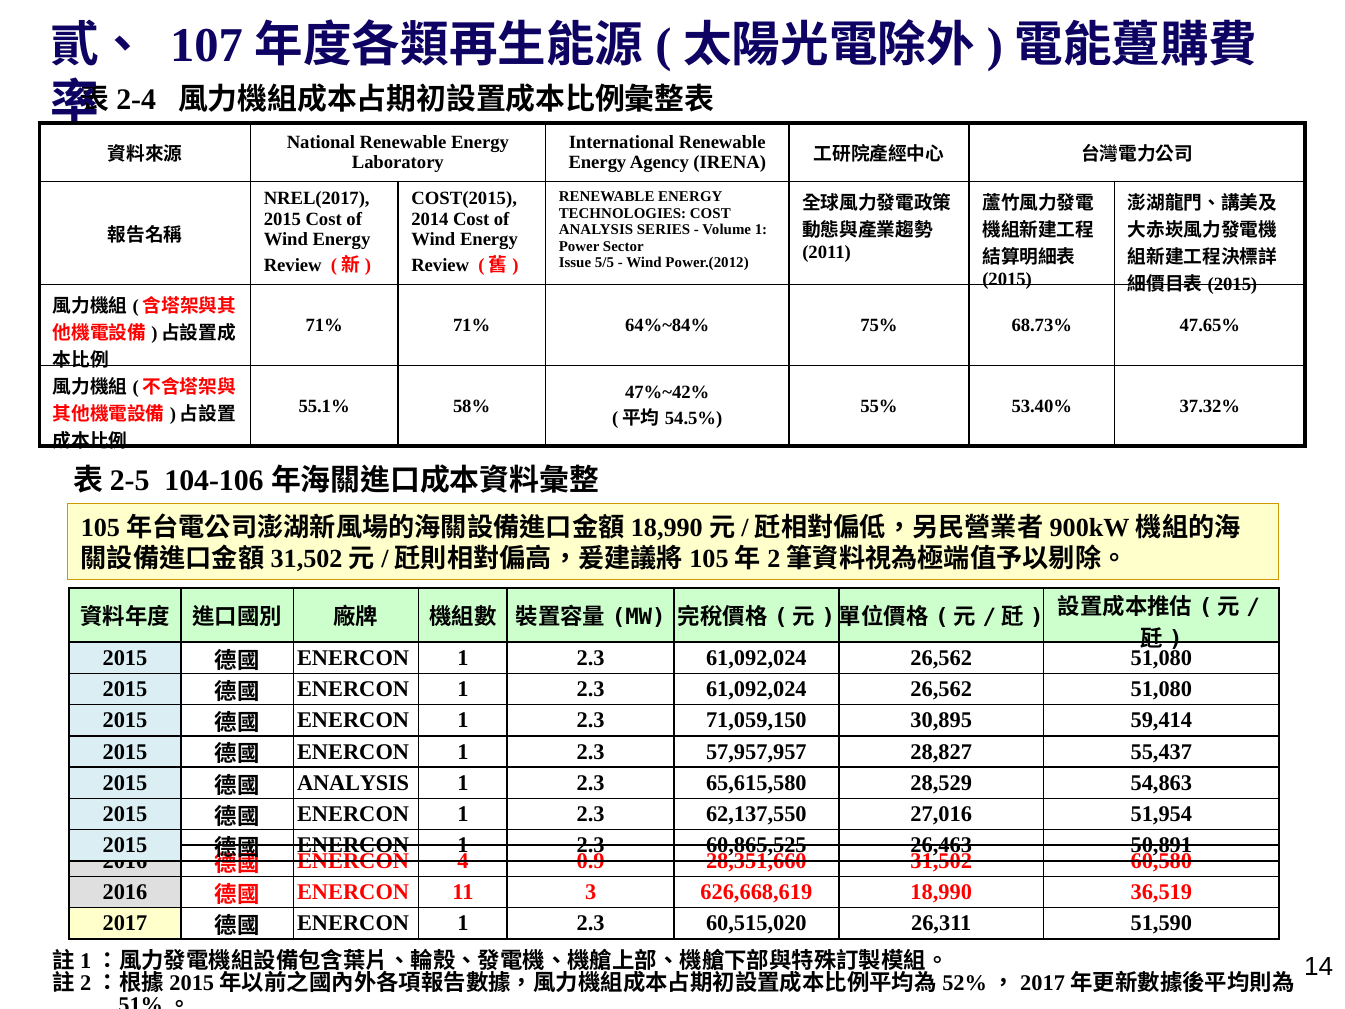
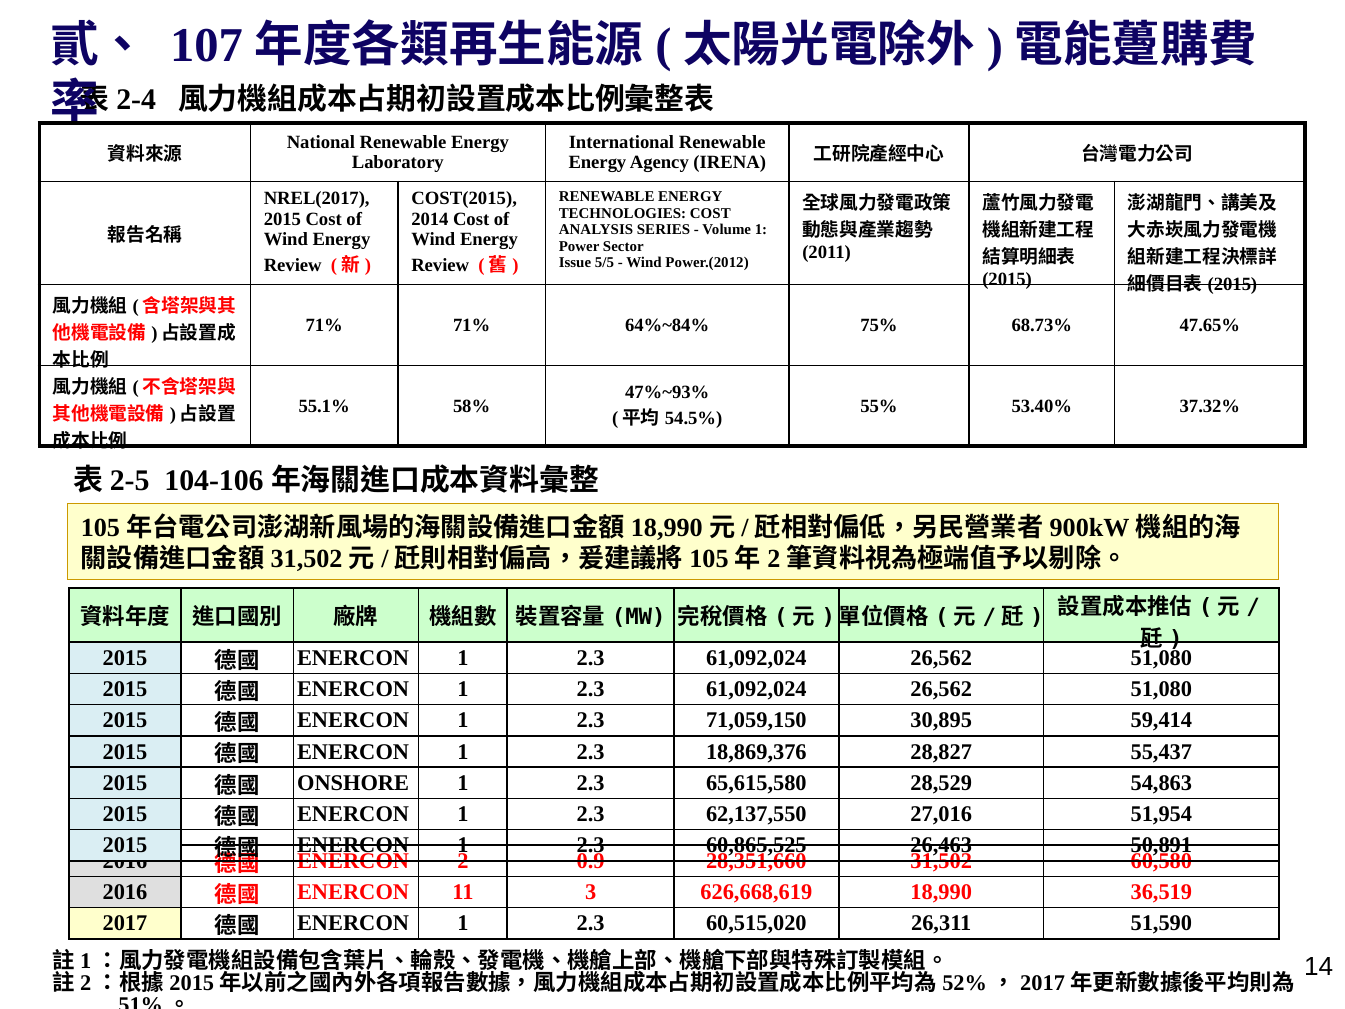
47%~42%: 47%~42% -> 47%~93% (667, 392)
57,957,957: 57,957,957 -> 18,869,376 (756, 751)
ANALYSIS: ANALYSIS -> ONSHORE (353, 783)
4: 4 -> 2 (463, 861)
